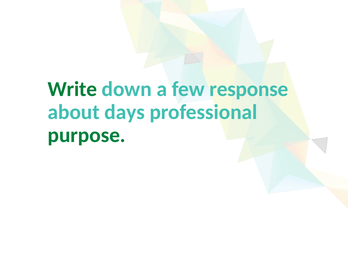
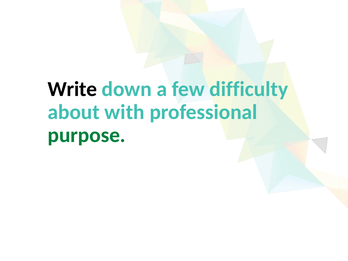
Write colour: green -> black (72, 89)
response: response -> difficulty (249, 89)
days: days -> with (125, 112)
